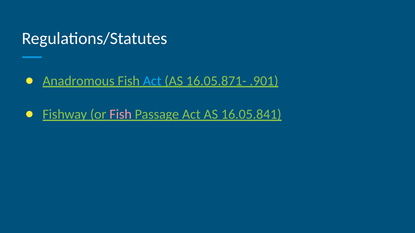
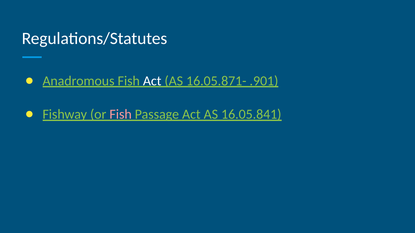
Act colour: light blue -> white (152, 81)
